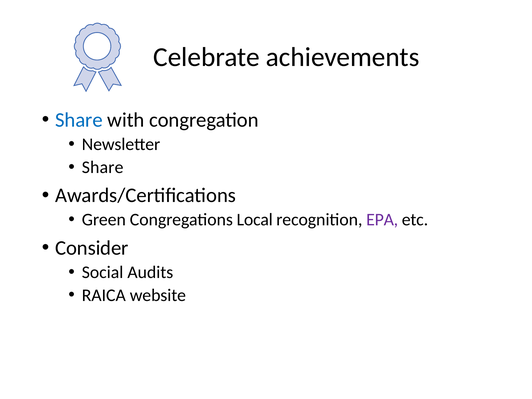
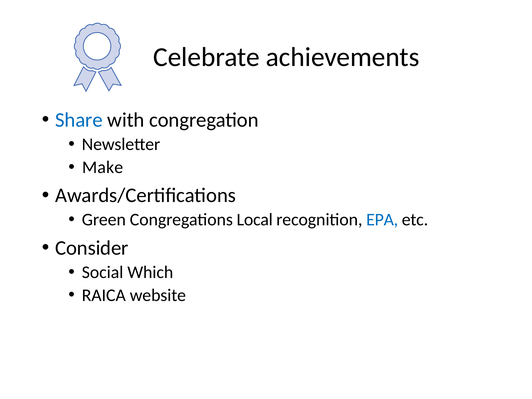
Share: Share -> Make (103, 167)
EPA colour: purple -> blue (382, 220)
Audits: Audits -> Which (150, 272)
